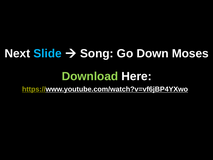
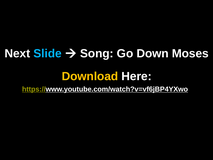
Download colour: light green -> yellow (90, 76)
